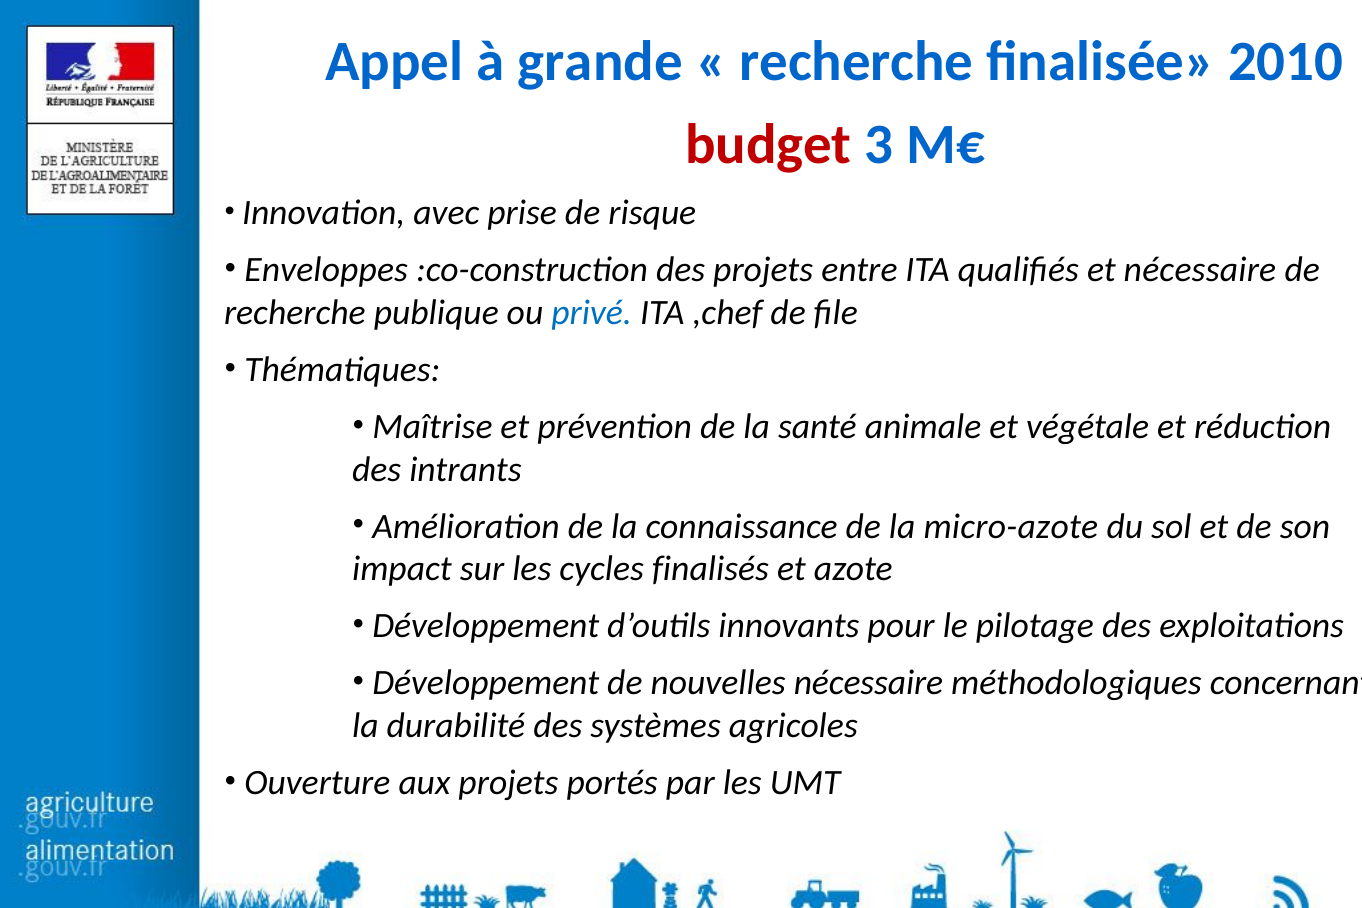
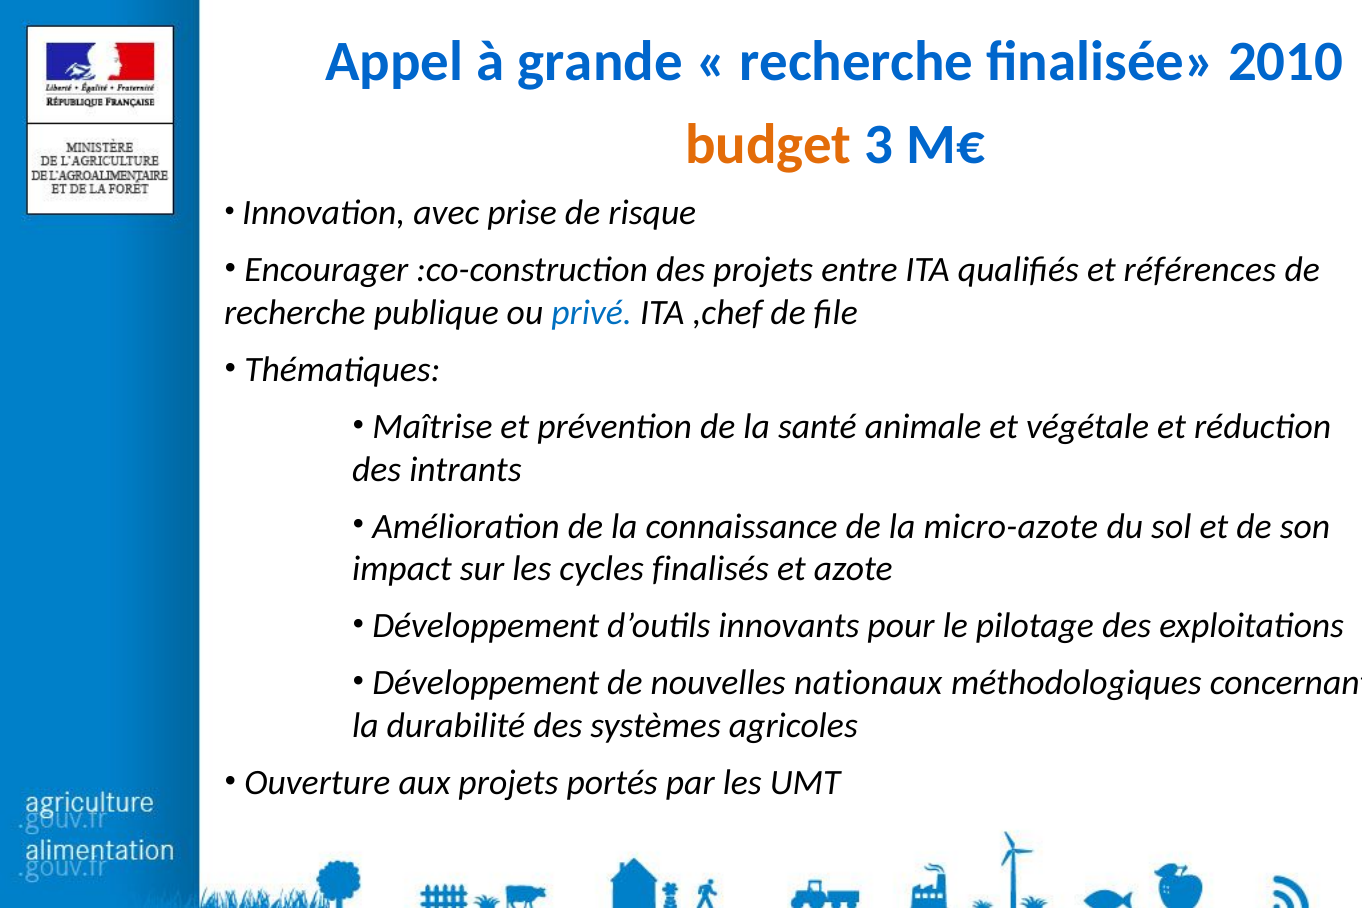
budget colour: red -> orange (769, 145)
Enveloppes: Enveloppes -> Encourager (326, 270)
et nécessaire: nécessaire -> références (1200, 270)
nouvelles nécessaire: nécessaire -> nationaux (868, 683)
